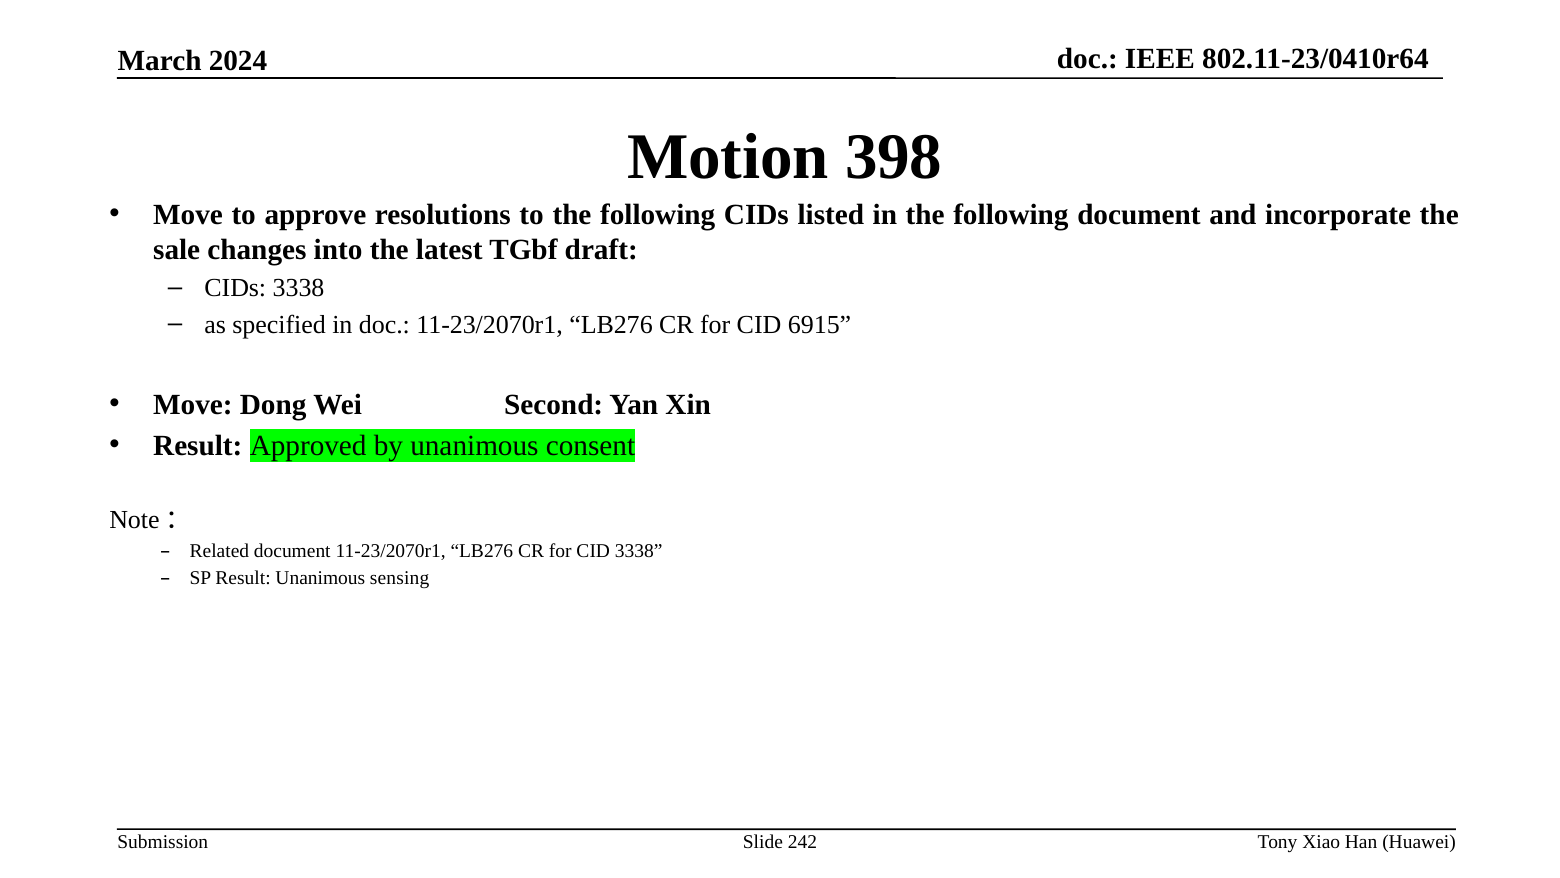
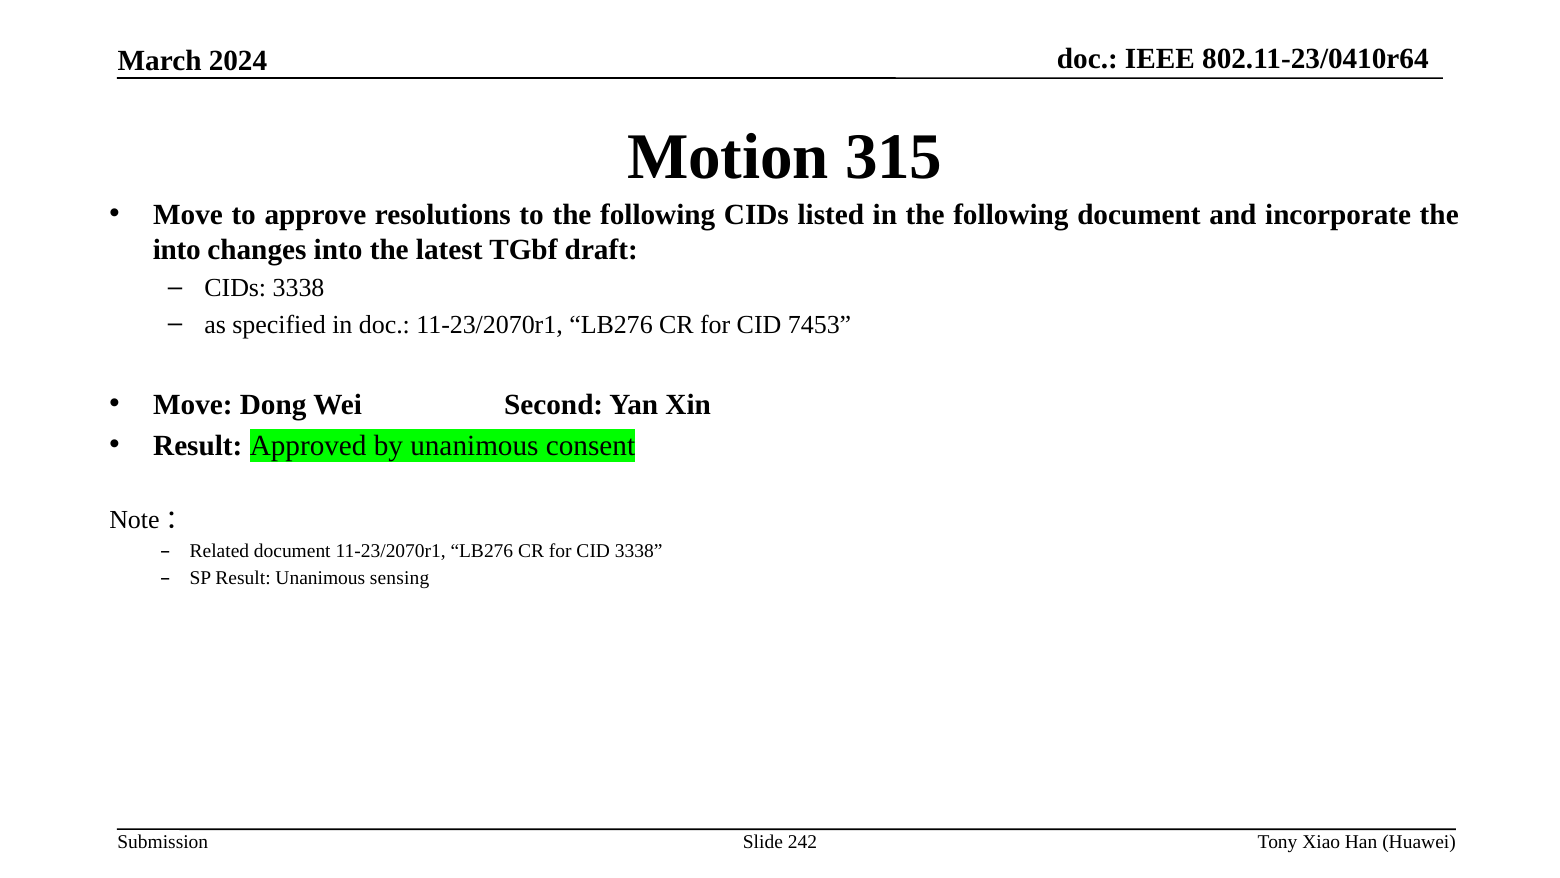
398: 398 -> 315 (894, 157)
sale: sale -> into (177, 250)
6915: 6915 -> 7453 (820, 324)
